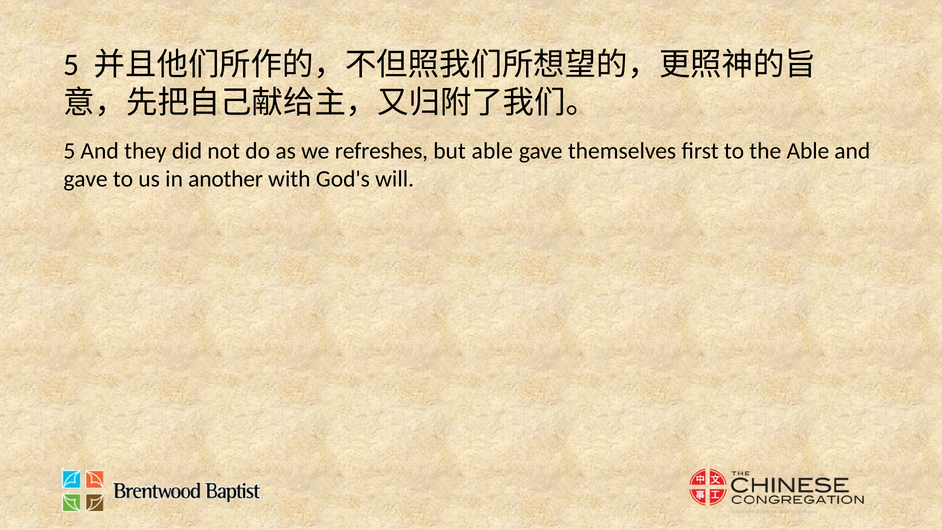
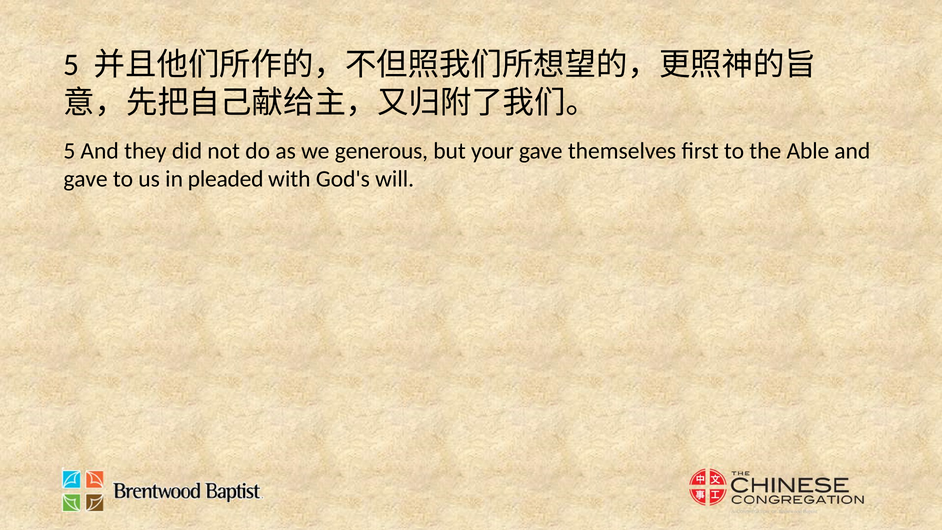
refreshes: refreshes -> generous (381, 151)
but able: able -> your (492, 151)
another: another -> pleaded (226, 179)
